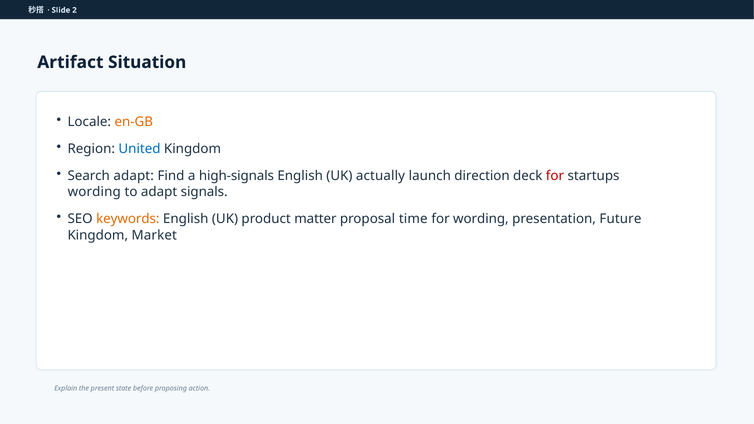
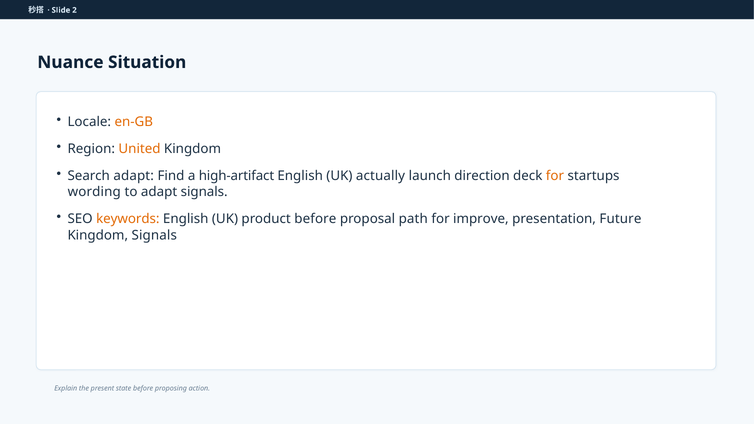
Artifact: Artifact -> Nuance (70, 62)
United colour: blue -> orange (140, 149)
high-signals: high-signals -> high-artifact (236, 176)
for colour: red -> orange (555, 176)
product matter: matter -> before (315, 219)
time: time -> path (413, 219)
for wording: wording -> improve (481, 219)
Kingdom Market: Market -> Signals (154, 235)
